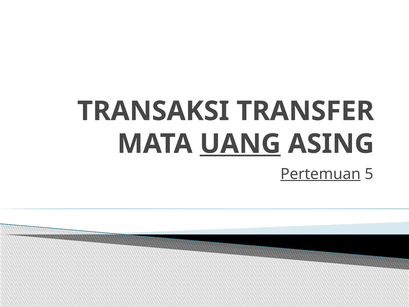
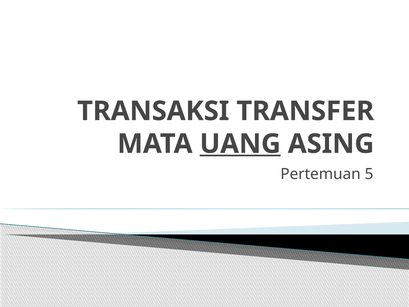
Pertemuan underline: present -> none (321, 174)
